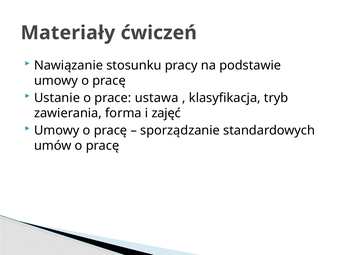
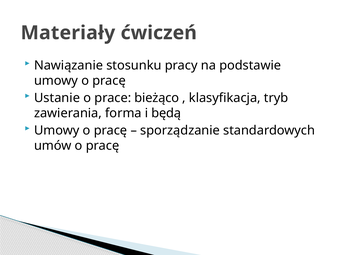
ustawa: ustawa -> bieżąco (157, 98)
zajęć: zajęć -> będą (166, 113)
